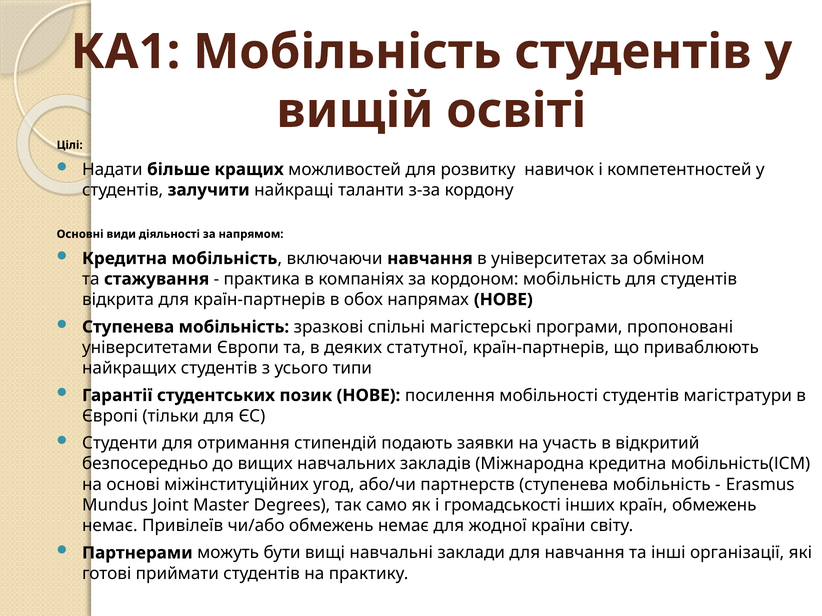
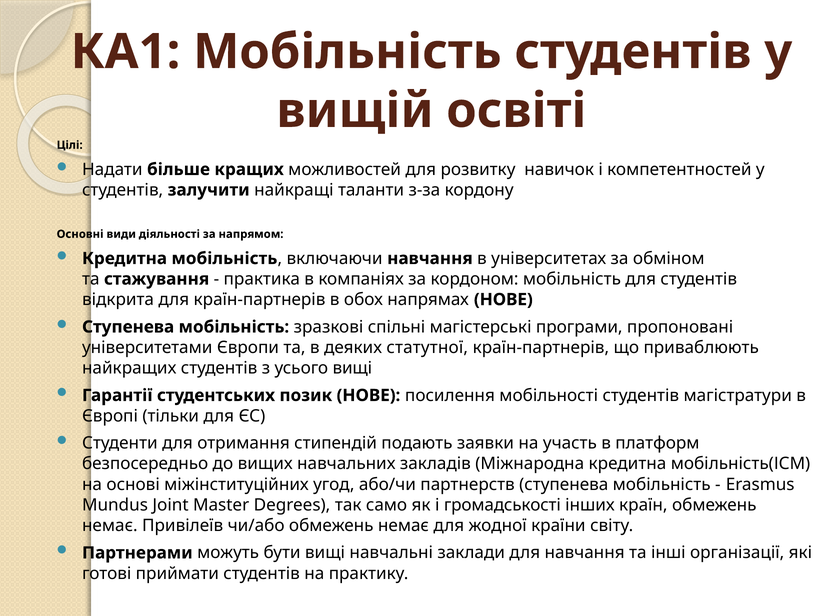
усього типи: типи -> вищі (352, 368)
відкритий: відкритий -> платформ (657, 444)
